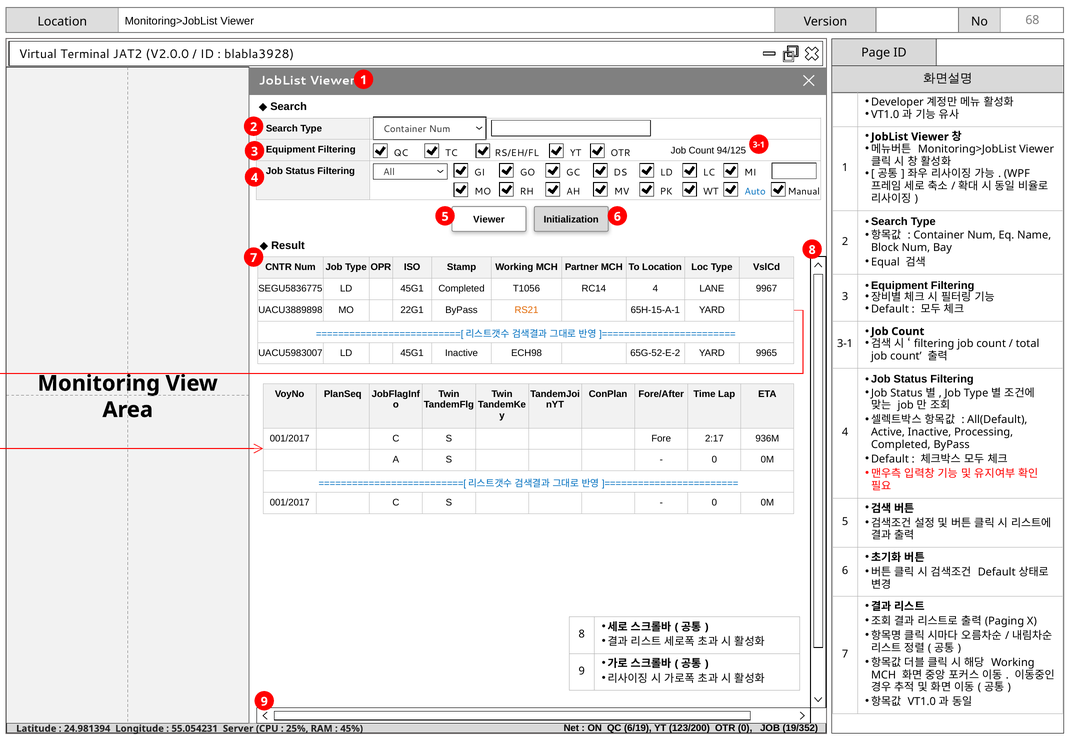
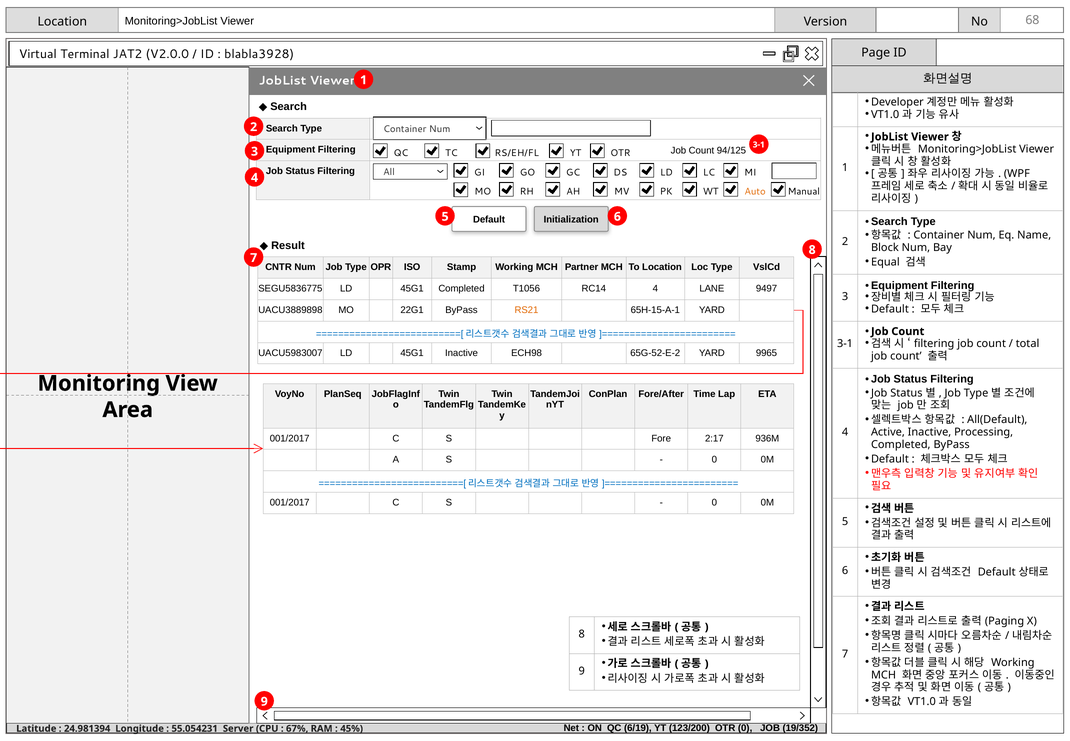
Auto colour: blue -> orange (755, 191)
Viewer: Viewer -> Default (489, 220)
9967: 9967 -> 9497 (767, 289)
25%: 25% -> 67% (297, 728)
